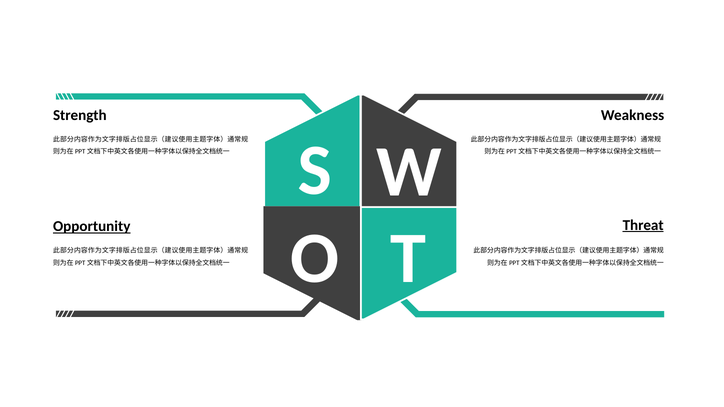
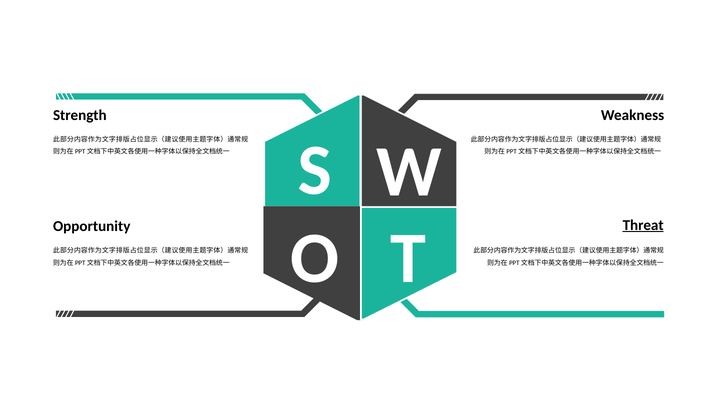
Opportunity underline: present -> none (92, 227)
